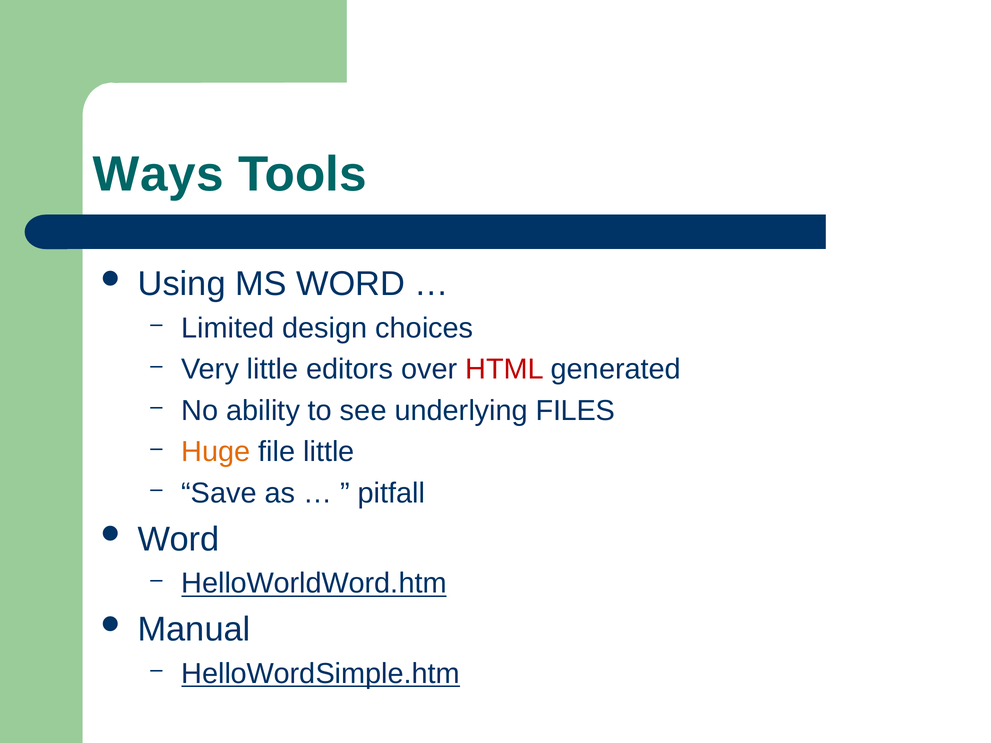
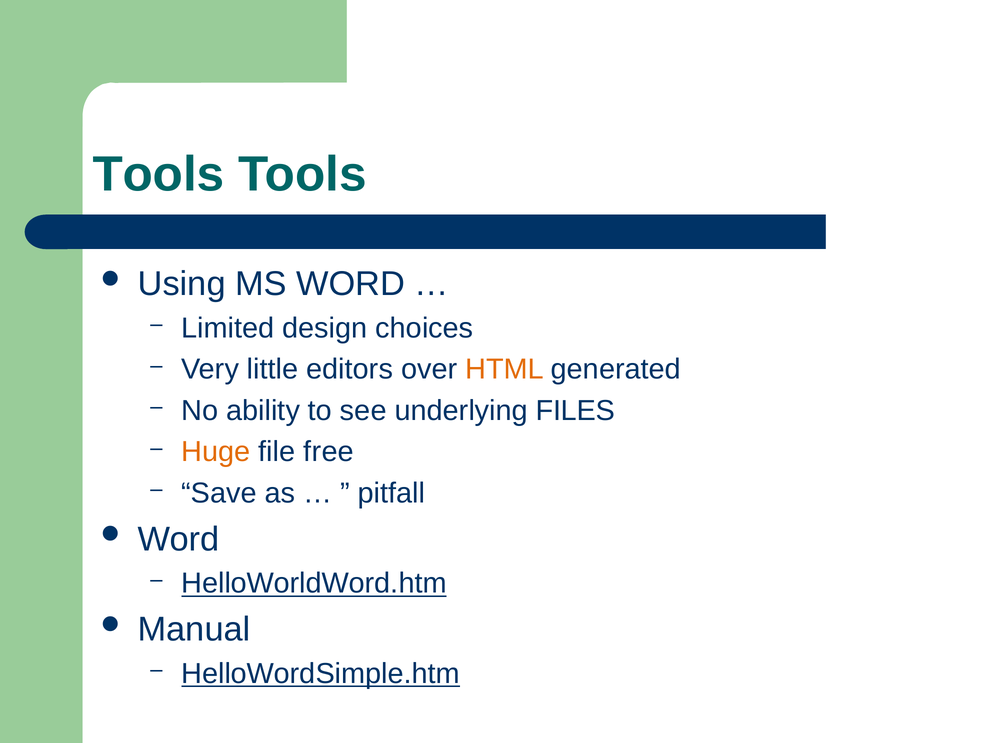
Ways: Ways -> Tools (159, 174)
HTML colour: red -> orange (505, 369)
file little: little -> free (329, 452)
